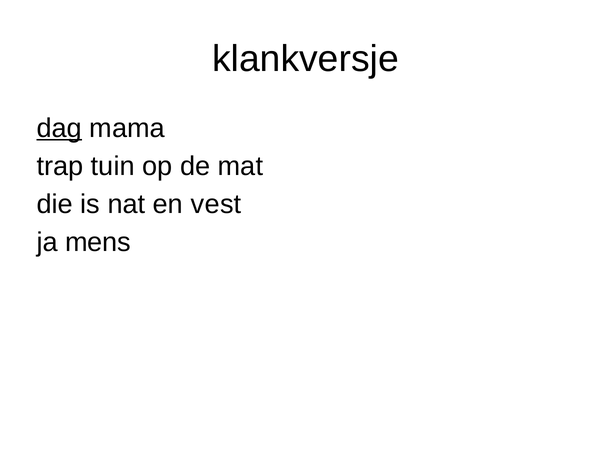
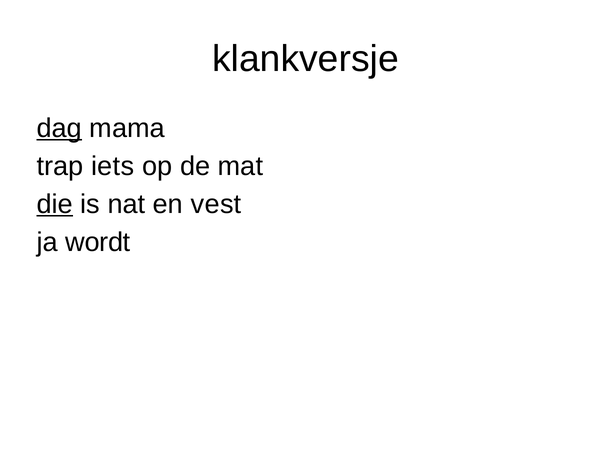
tuin: tuin -> iets (113, 166)
die underline: none -> present (55, 204)
mens: mens -> wordt (98, 242)
